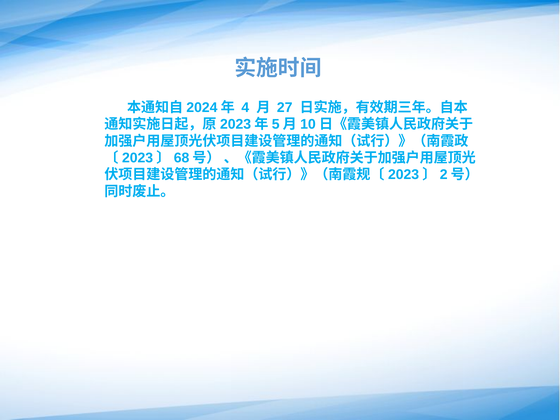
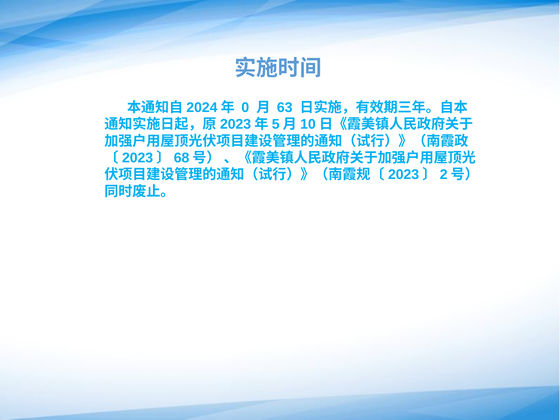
4: 4 -> 0 (245, 107)
27: 27 -> 63 (285, 107)
